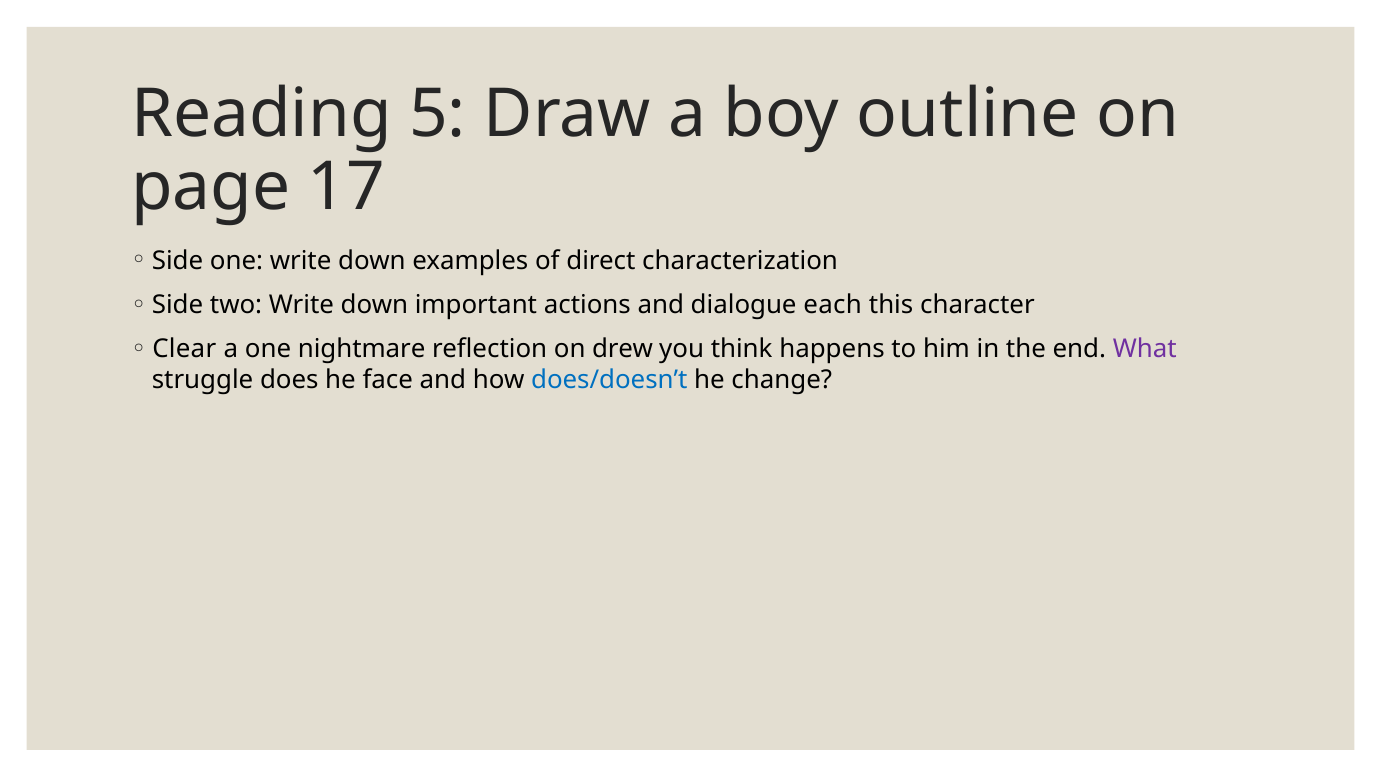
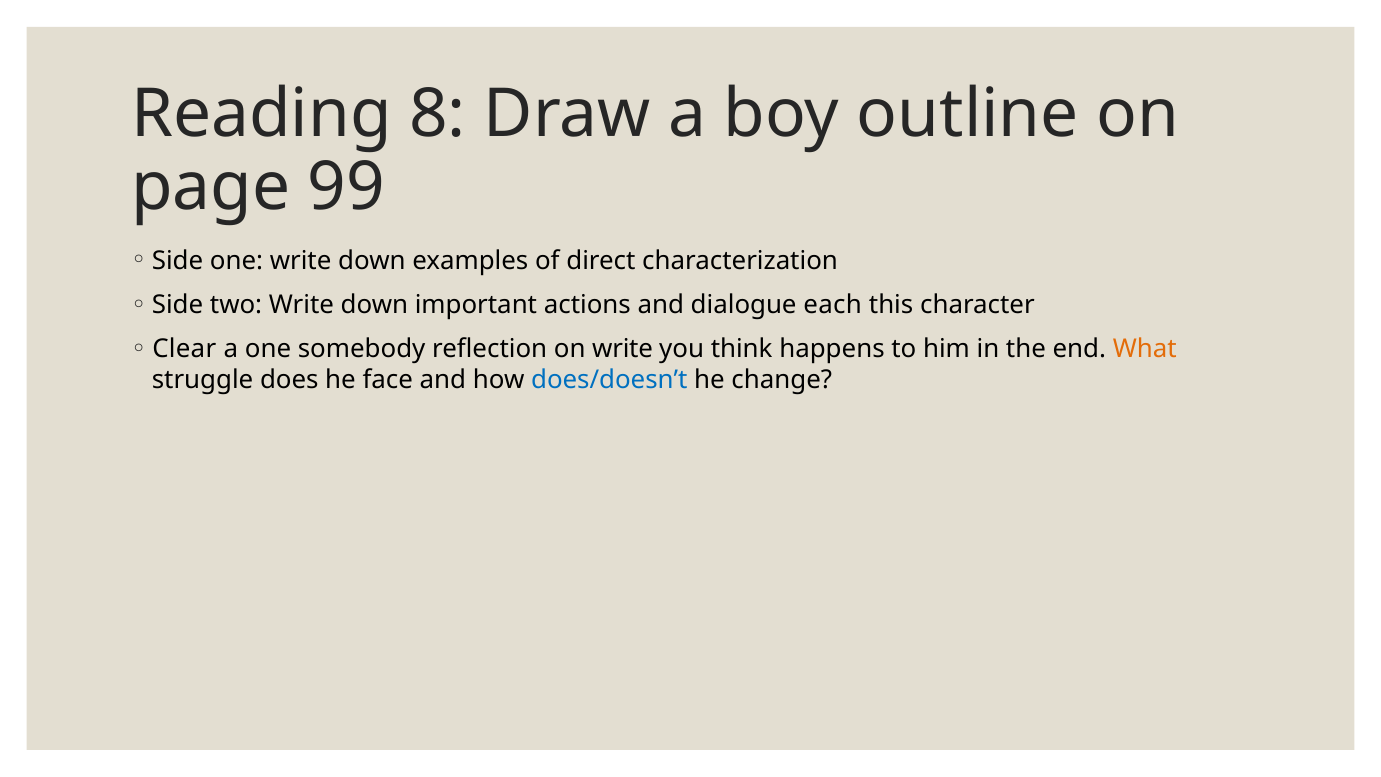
5: 5 -> 8 (438, 114)
17: 17 -> 99 (347, 187)
nightmare: nightmare -> somebody (362, 349)
on drew: drew -> write (623, 349)
What colour: purple -> orange (1145, 349)
